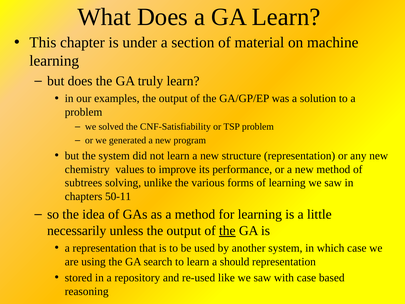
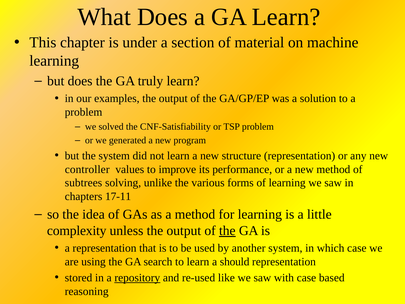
chemistry: chemistry -> controller (87, 169)
50-11: 50-11 -> 17-11 (118, 196)
necessarily: necessarily -> complexity (77, 231)
repository underline: none -> present (137, 278)
